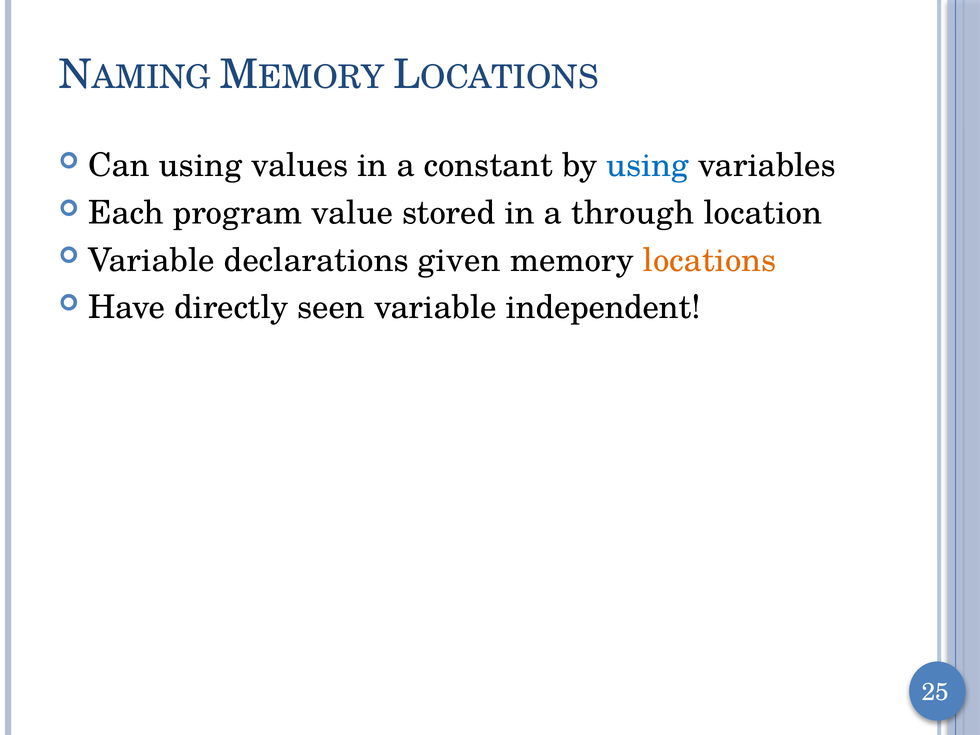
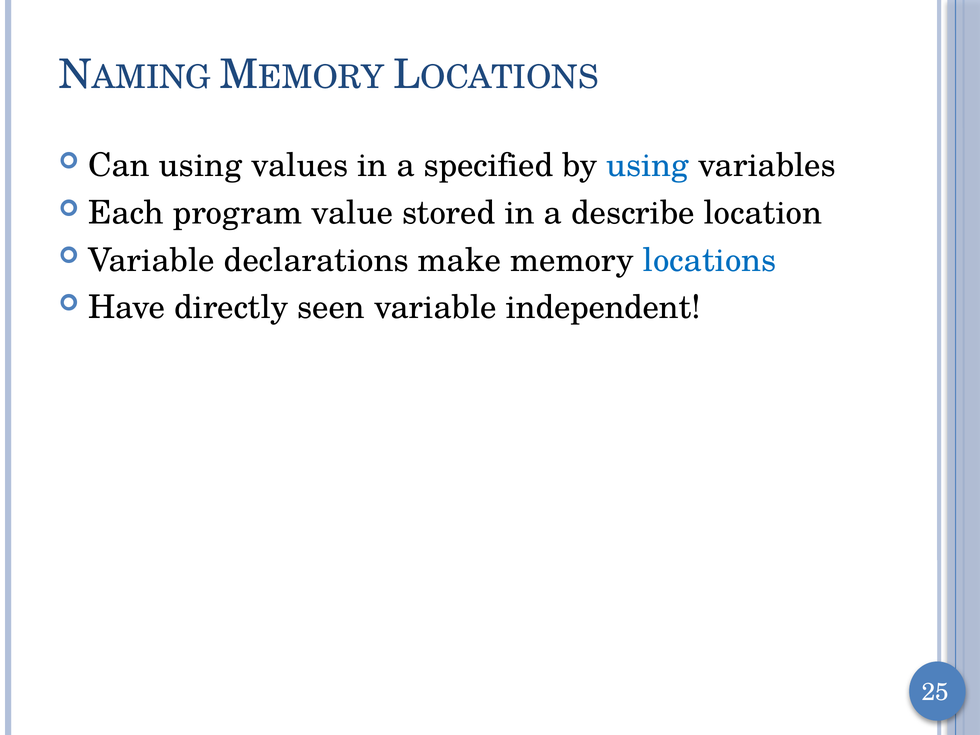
constant: constant -> specified (488, 166)
through: through -> describe (633, 213)
given: given -> make (459, 260)
locations colour: orange -> blue (710, 260)
